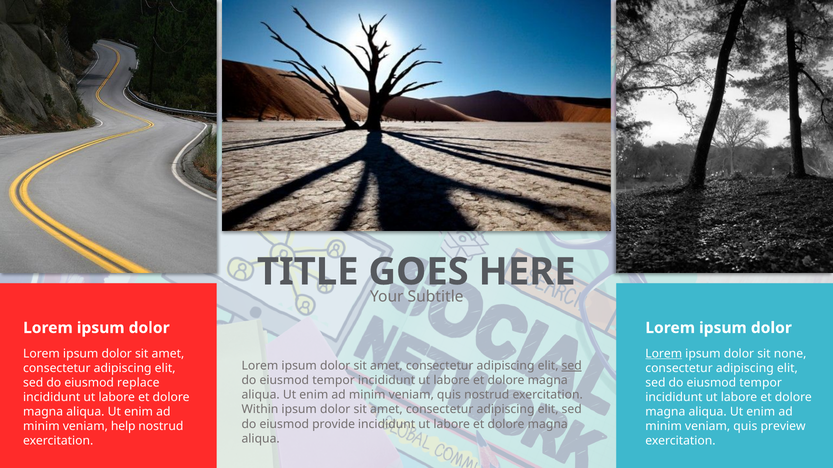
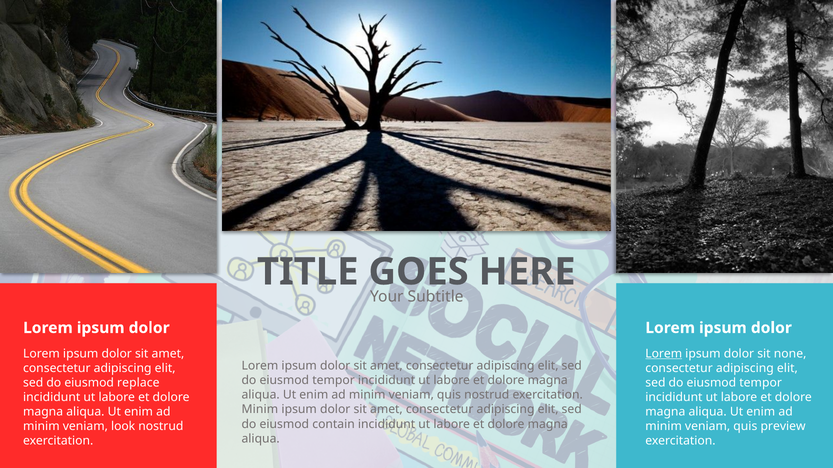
sed underline: present -> none (572, 366)
Within: Within -> Minim (260, 410)
provide: provide -> contain (334, 425)
help: help -> look (123, 427)
